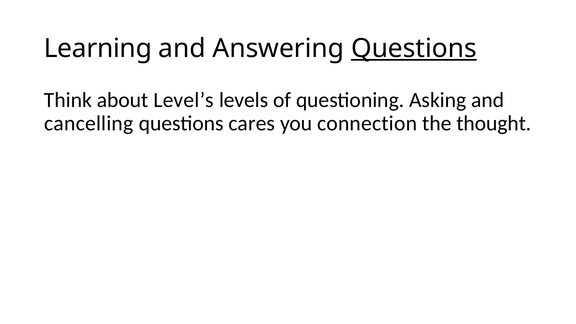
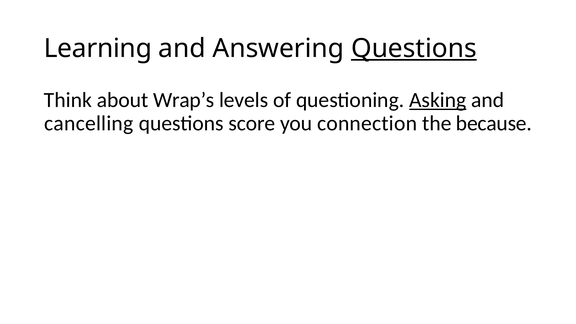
Level’s: Level’s -> Wrap’s (184, 100)
Asking underline: none -> present (438, 100)
cares: cares -> score (252, 123)
thought: thought -> because (494, 123)
